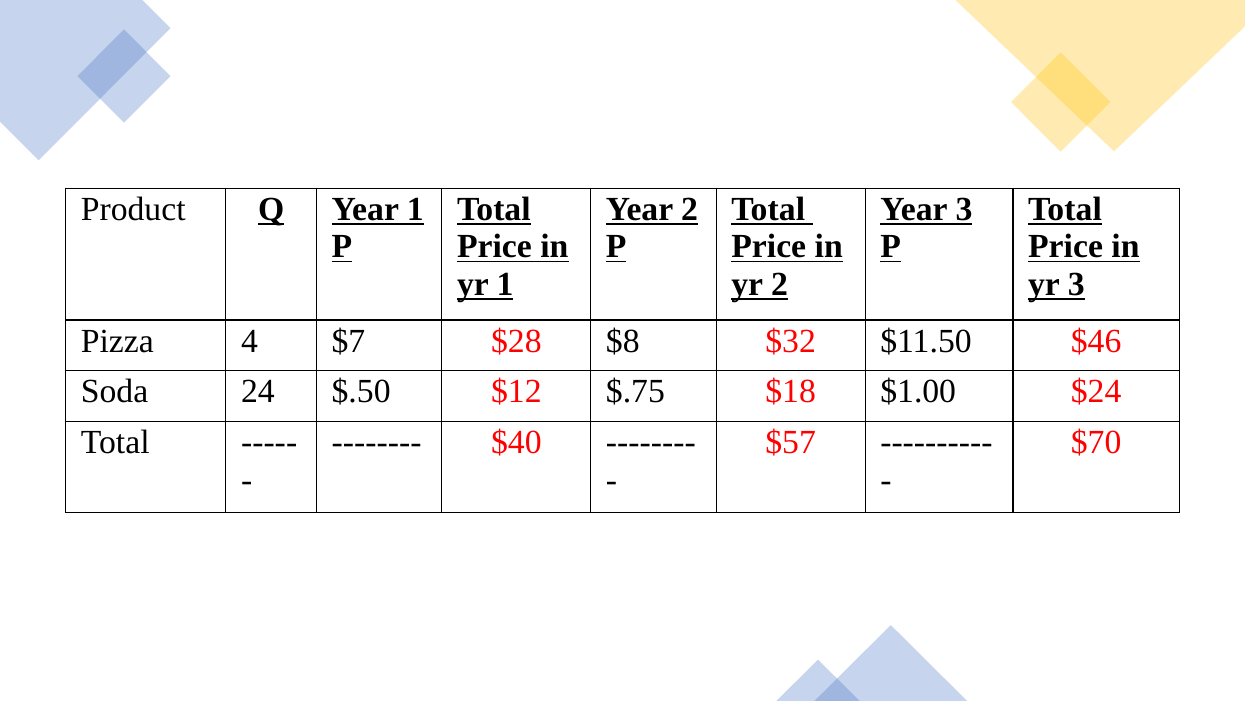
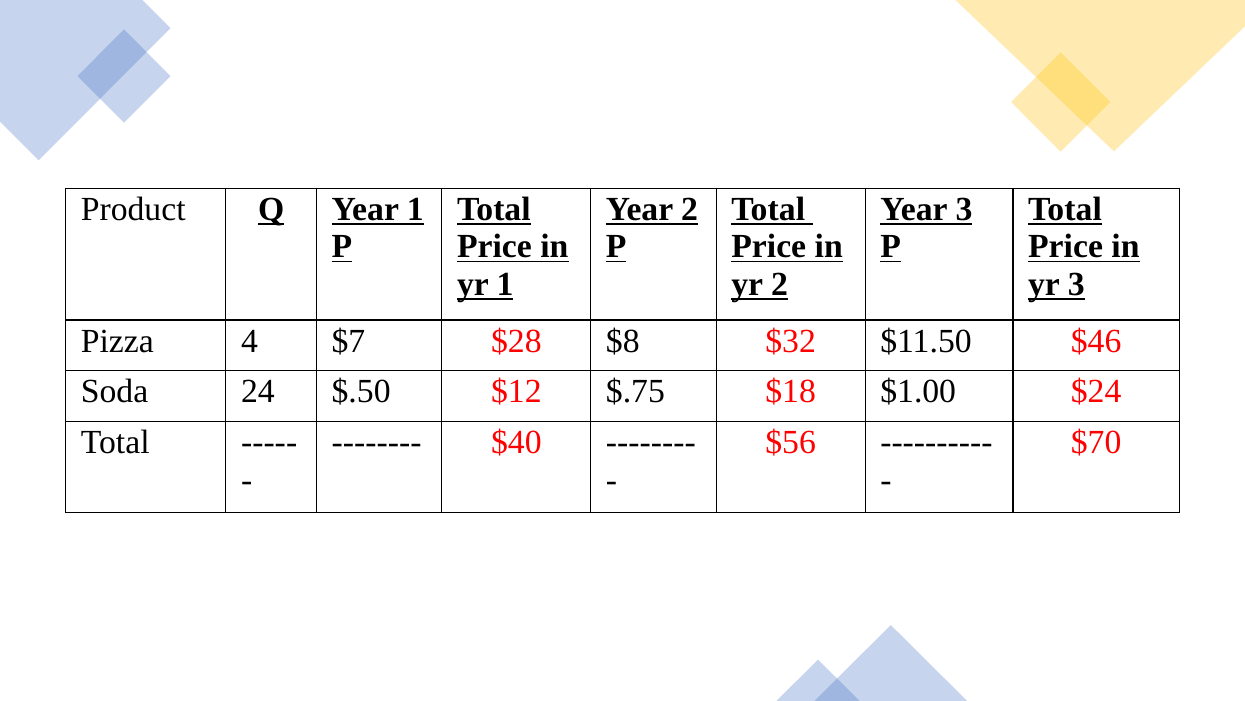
$57: $57 -> $56 (791, 442)
